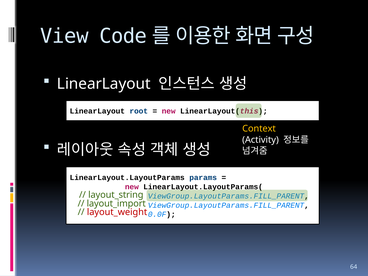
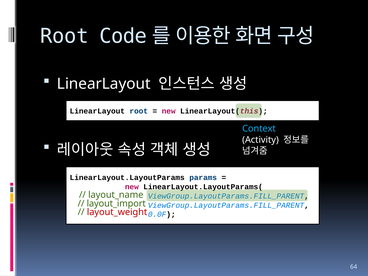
View: View -> Root (64, 36)
Context colour: yellow -> light blue (259, 129)
layout_string: layout_string -> layout_name (116, 195)
